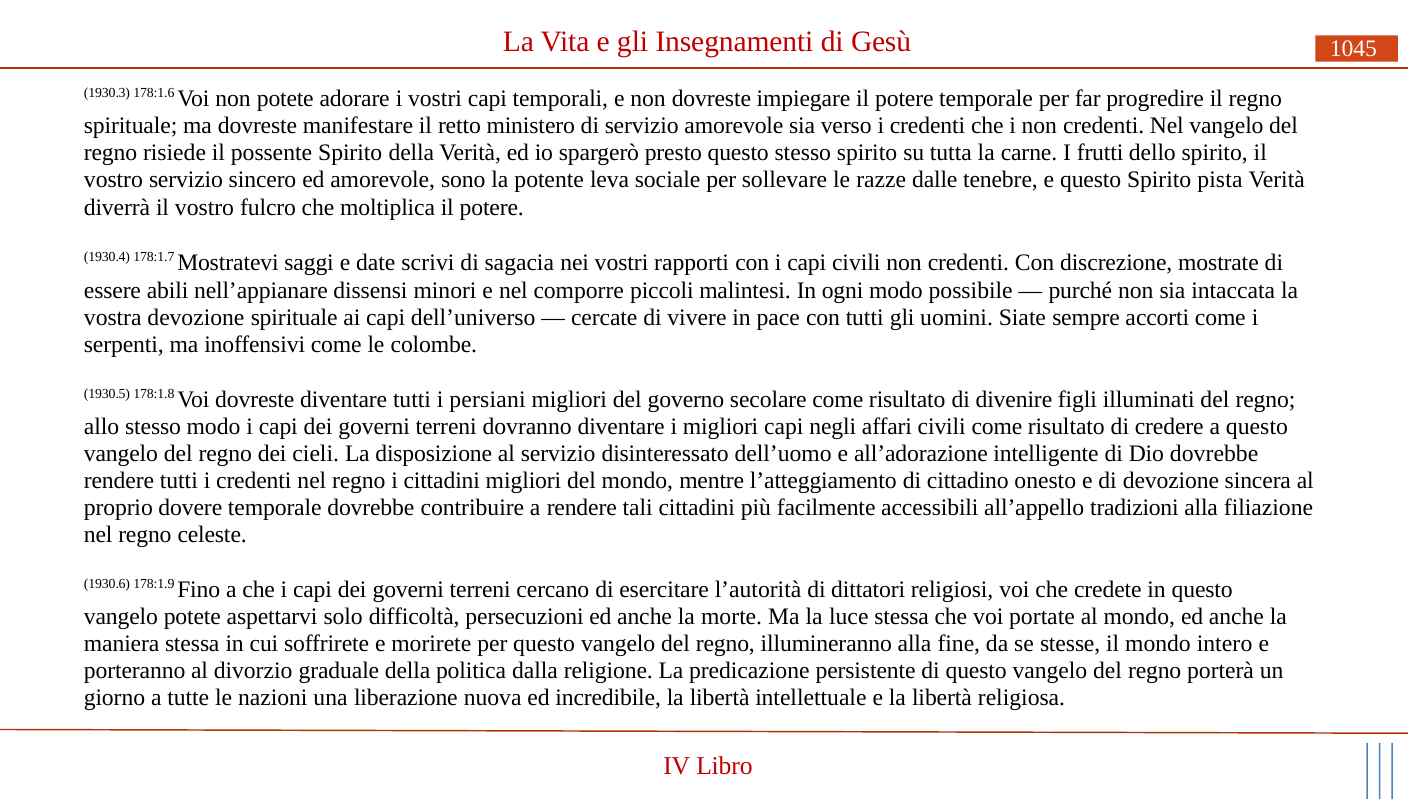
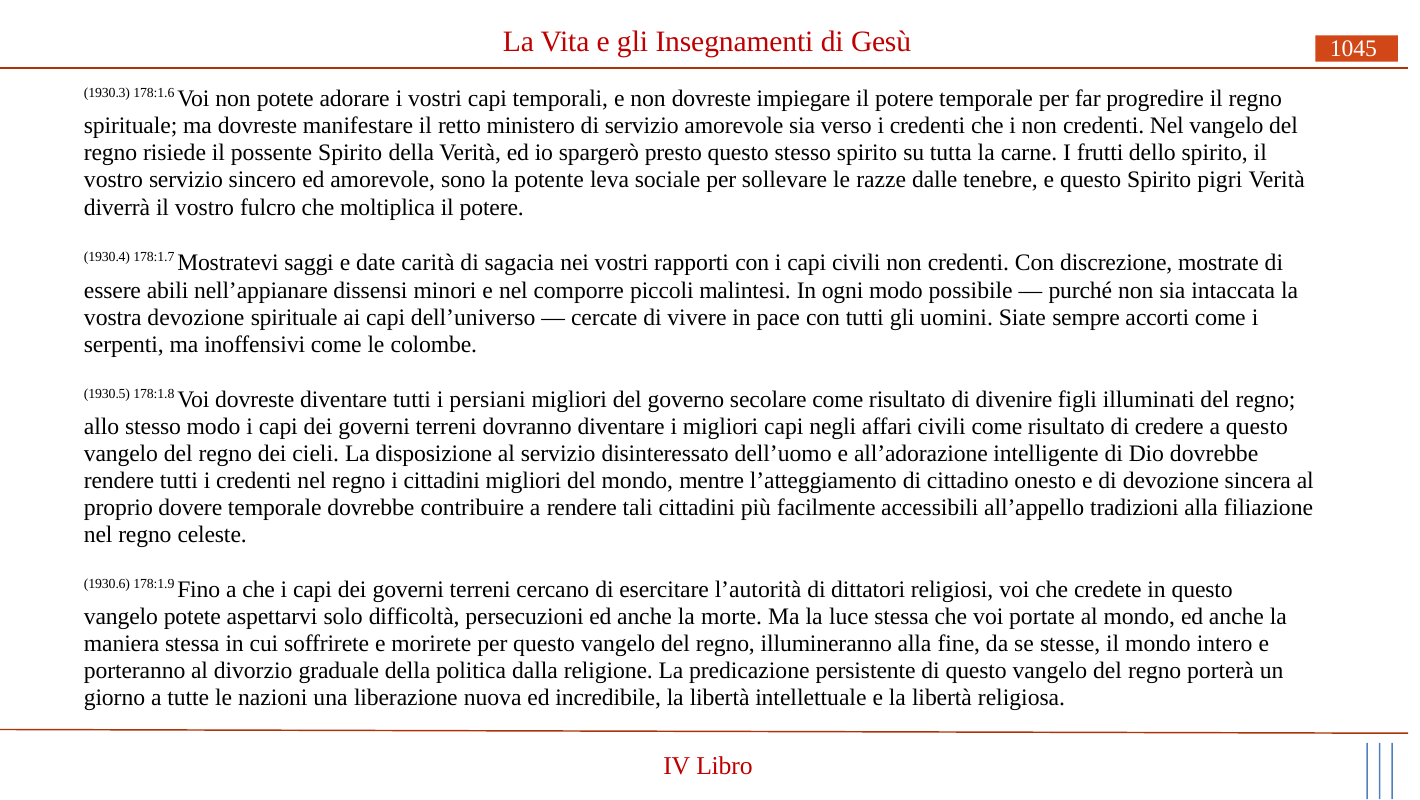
pista: pista -> pigri (1220, 180)
scrivi: scrivi -> carità (428, 263)
